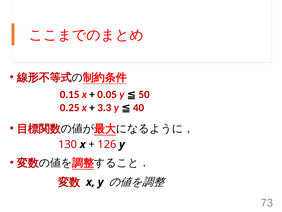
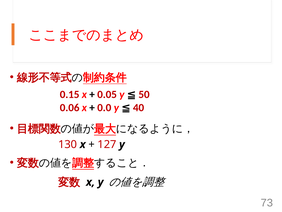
0.25: 0.25 -> 0.06 (70, 107)
3.3: 3.3 -> 0.0 (104, 107)
126: 126 -> 127 (107, 144)
